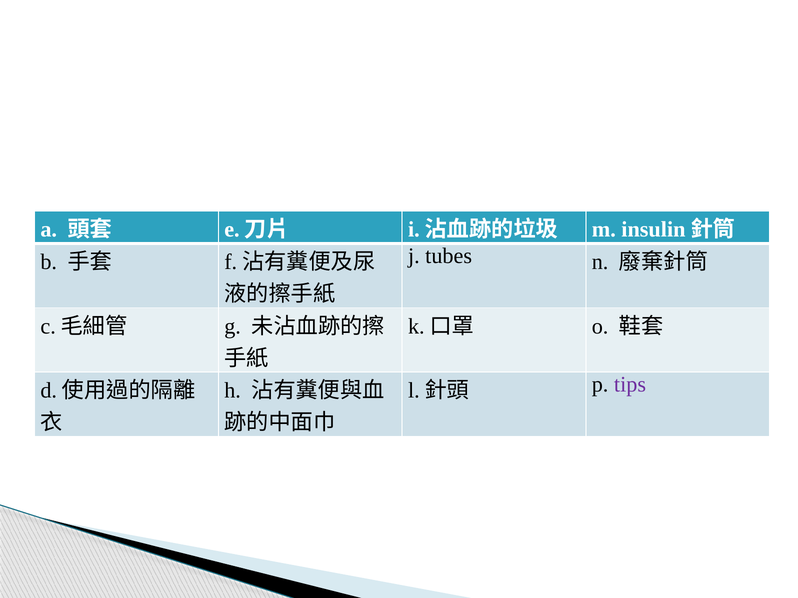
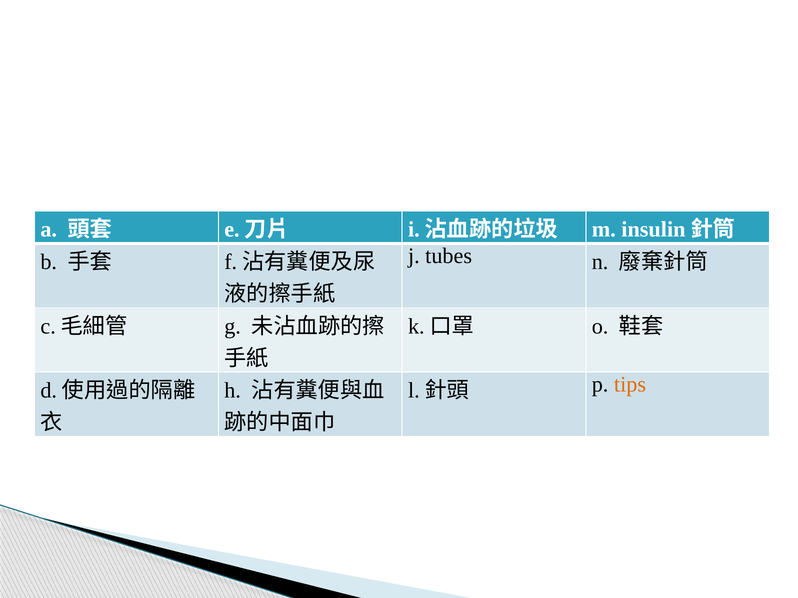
tips colour: purple -> orange (630, 385)
